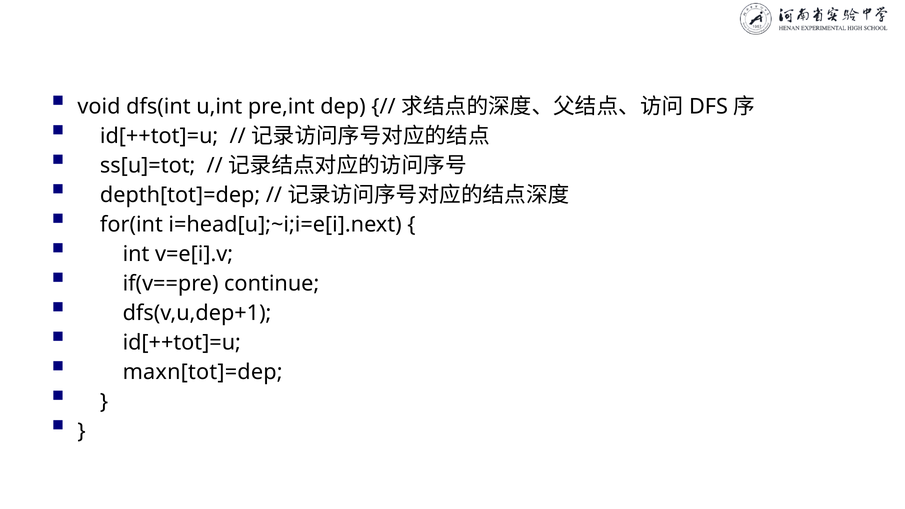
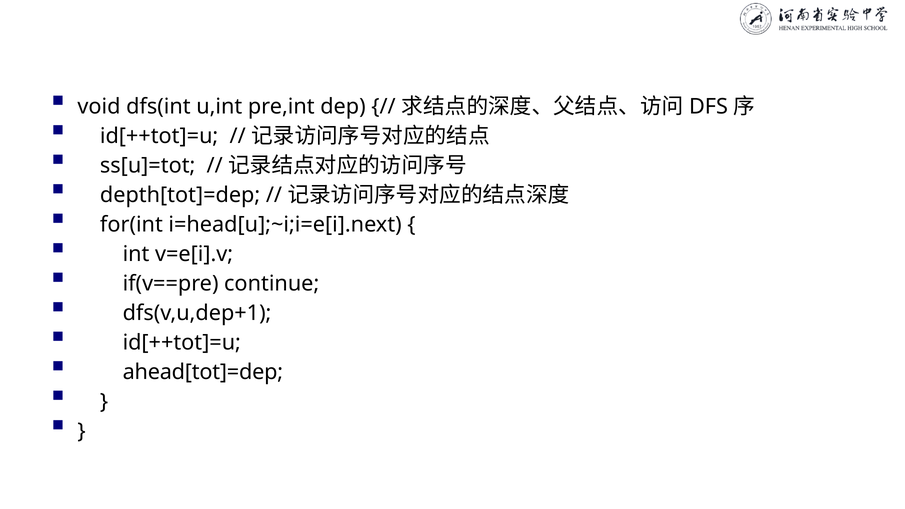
maxn[tot]=dep: maxn[tot]=dep -> ahead[tot]=dep (203, 372)
